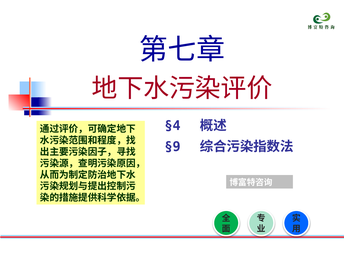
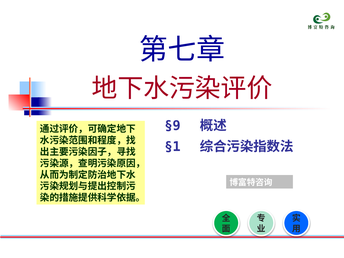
§4: §4 -> §9 (173, 126)
§9: §9 -> §1 (173, 147)
